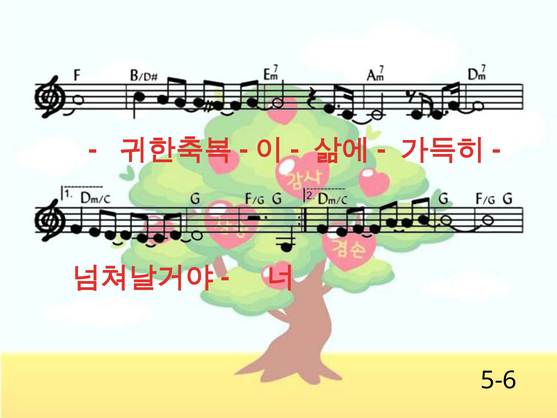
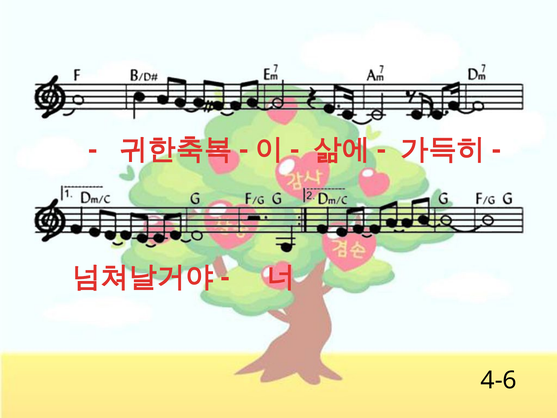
5-6: 5-6 -> 4-6 (499, 380)
